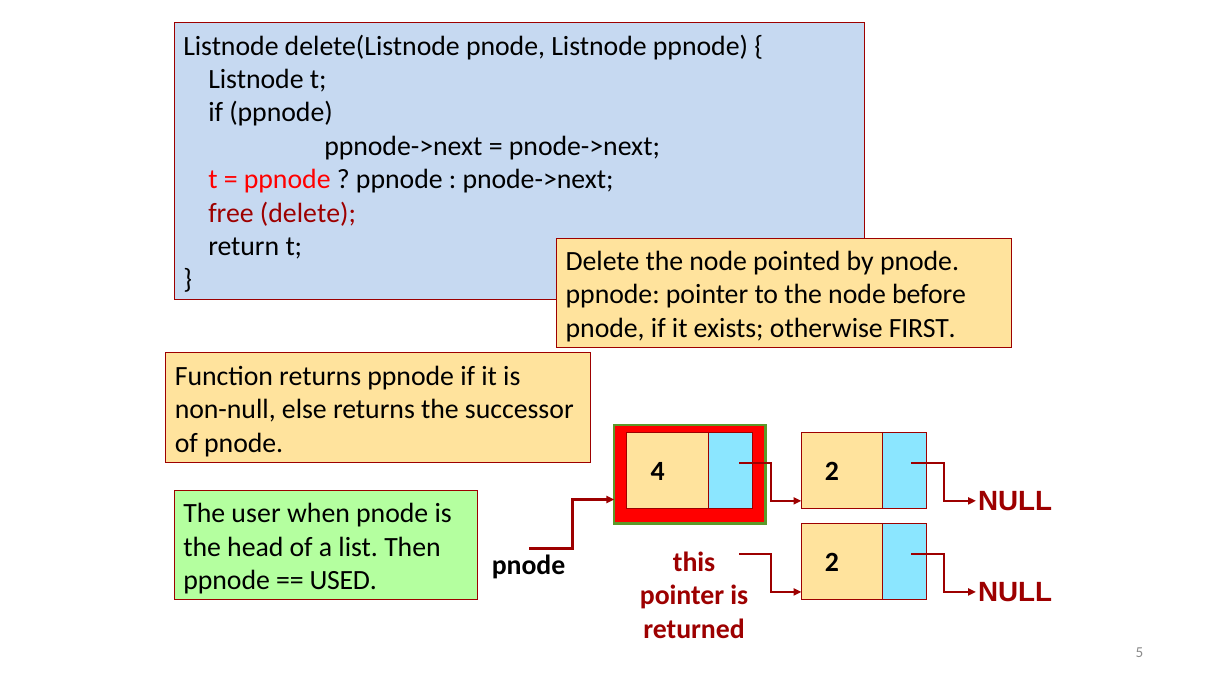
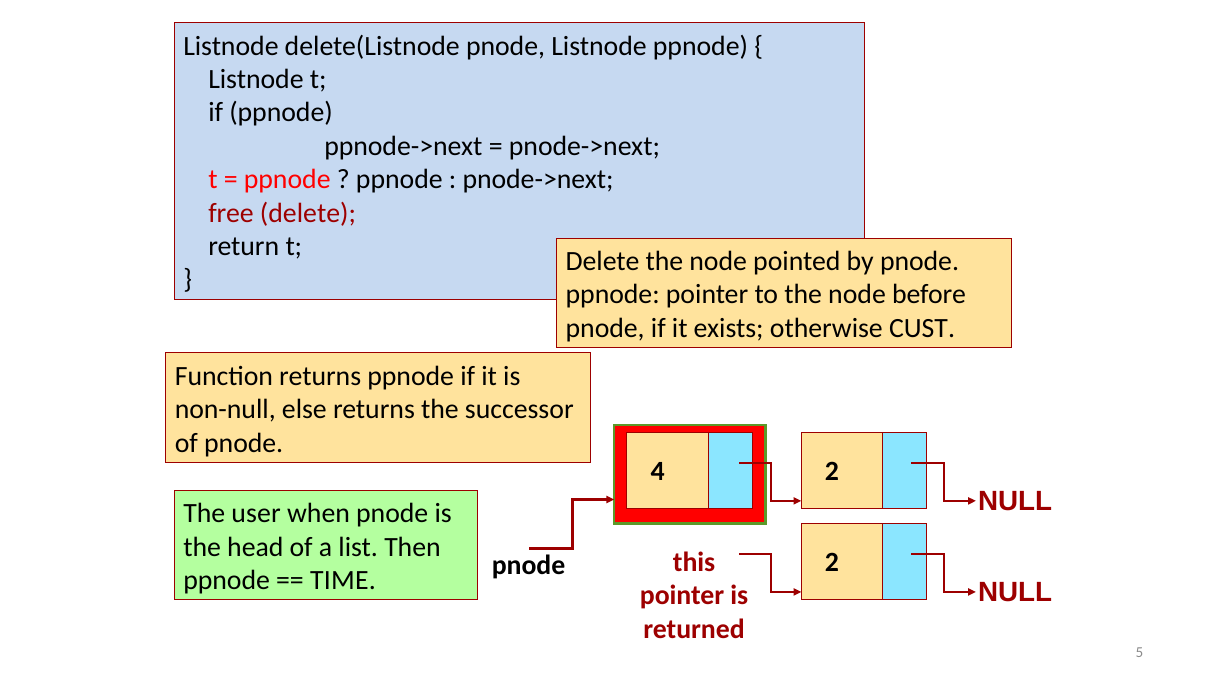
FIRST: FIRST -> CUST (922, 328)
USED: USED -> TIME (343, 580)
